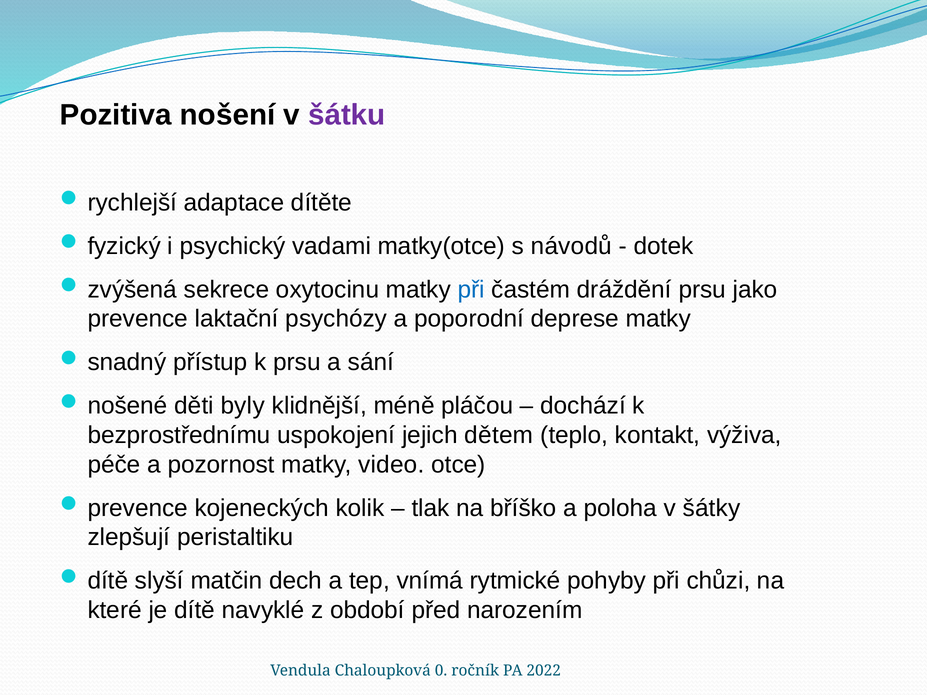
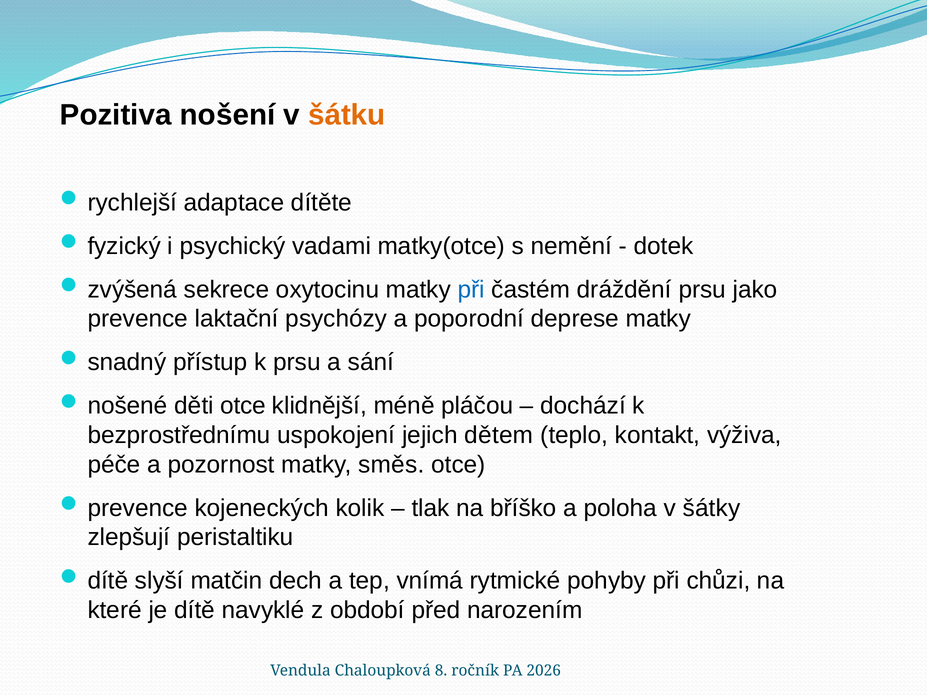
šátku colour: purple -> orange (347, 115)
návodů: návodů -> nemění (571, 246)
děti byly: byly -> otce (243, 406)
video: video -> směs (391, 465)
0: 0 -> 8 (441, 671)
2022: 2022 -> 2026 (544, 671)
